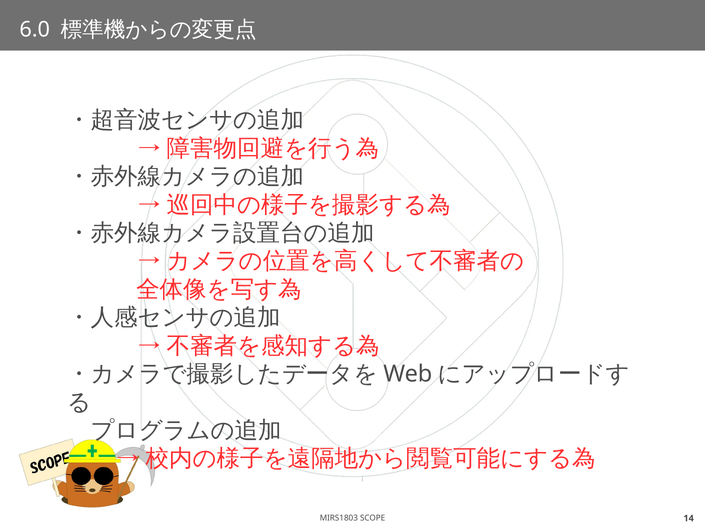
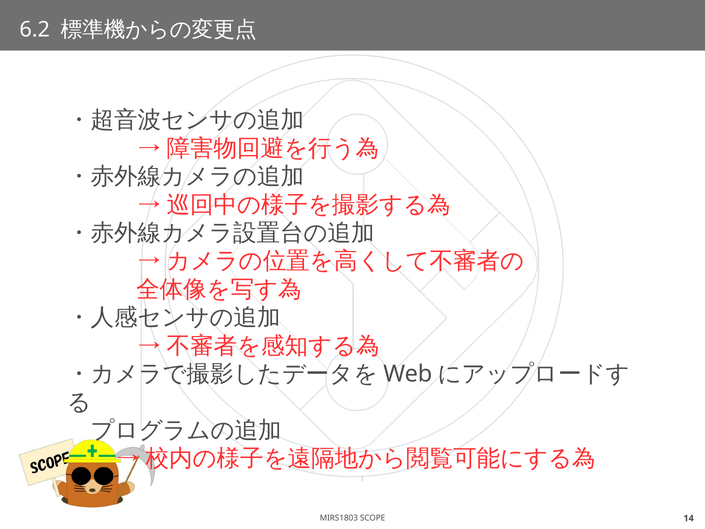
6.0: 6.0 -> 6.2 (35, 30)
